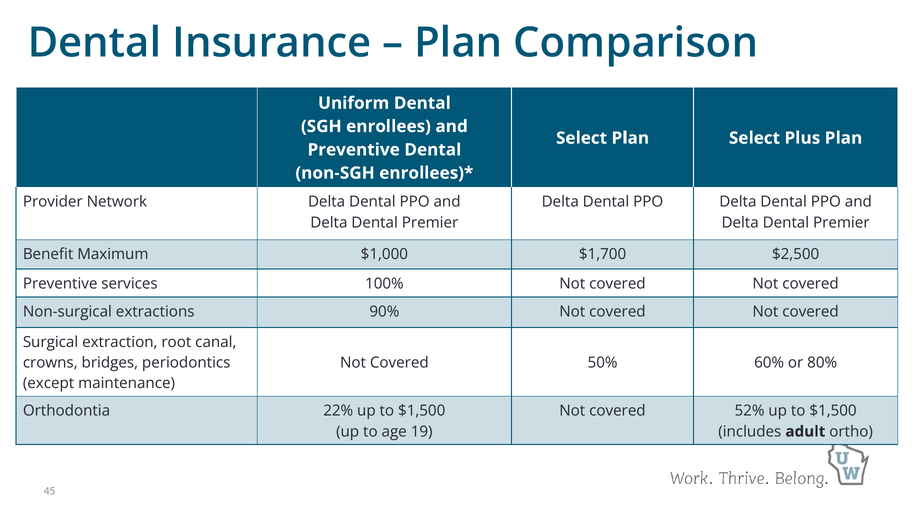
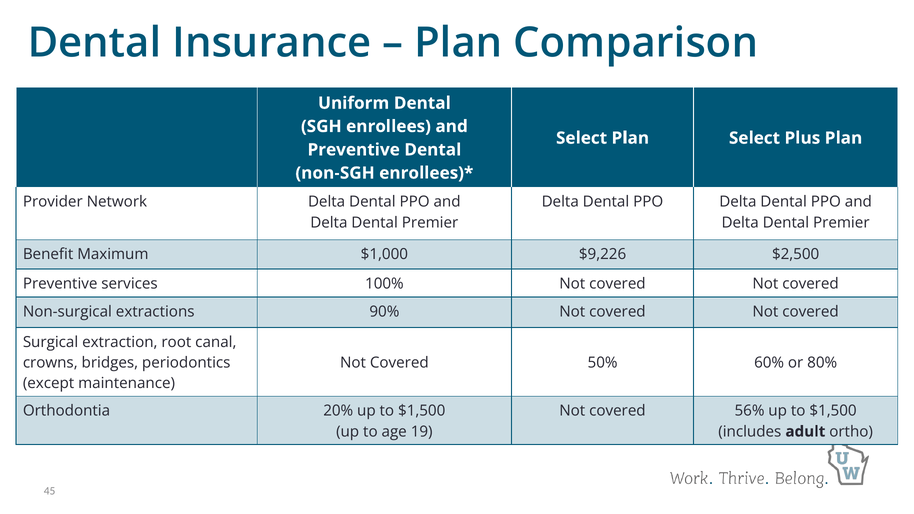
$1,700: $1,700 -> $9,226 (603, 254)
22%: 22% -> 20% (338, 411)
52%: 52% -> 56% (750, 411)
